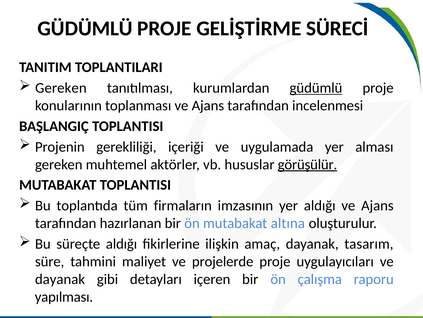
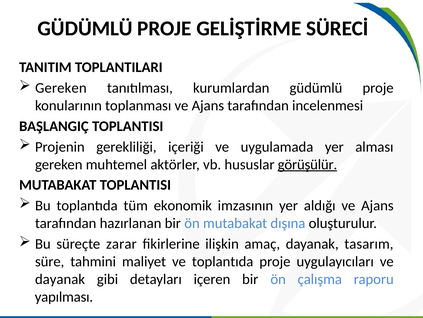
güdümlü underline: present -> none (316, 88)
firmaların: firmaların -> ekonomik (183, 205)
altına: altına -> dışına (288, 223)
süreçte aldığı: aldığı -> zarar (121, 243)
ve projelerde: projelerde -> toplantıda (223, 261)
